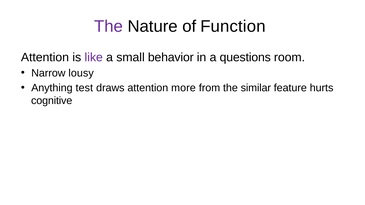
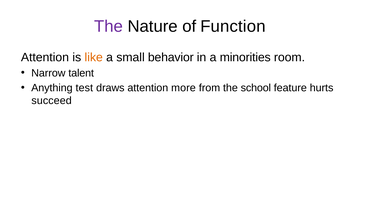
like colour: purple -> orange (94, 57)
questions: questions -> minorities (245, 57)
lousy: lousy -> talent (81, 73)
similar: similar -> school (256, 88)
cognitive: cognitive -> succeed (52, 101)
